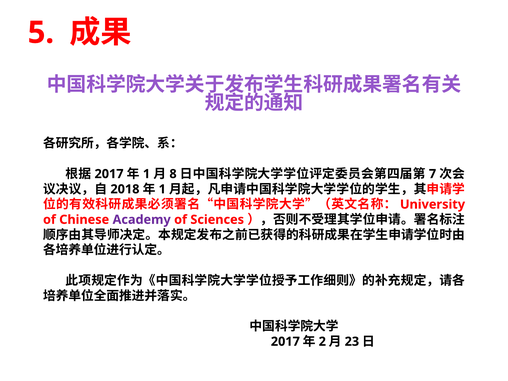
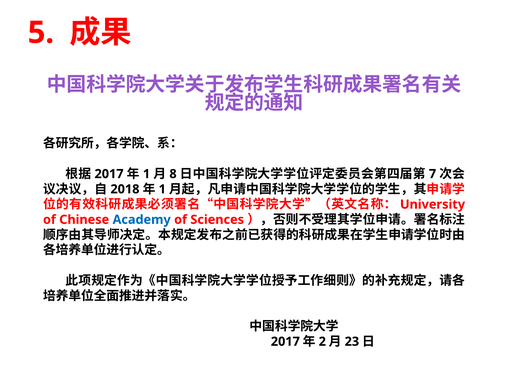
Academy colour: purple -> blue (142, 220)
